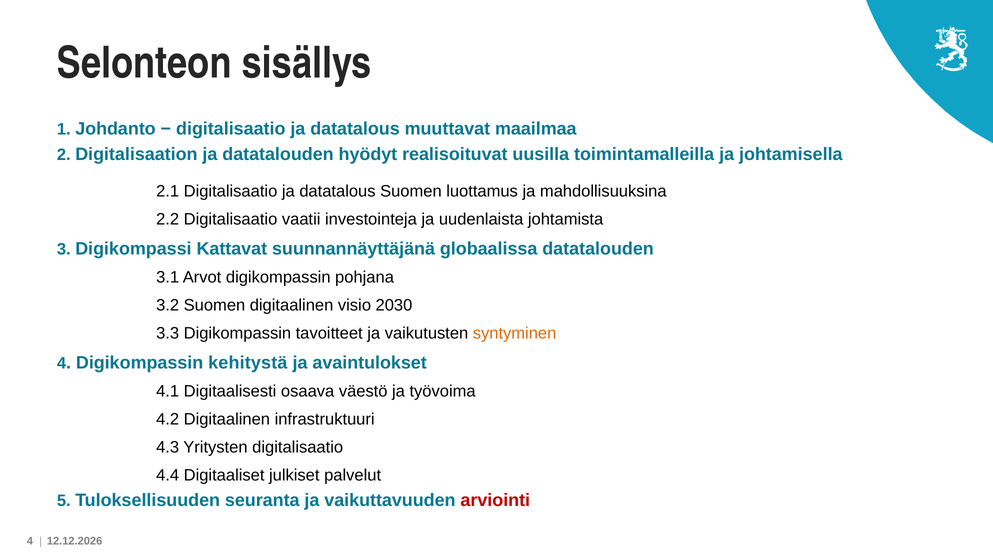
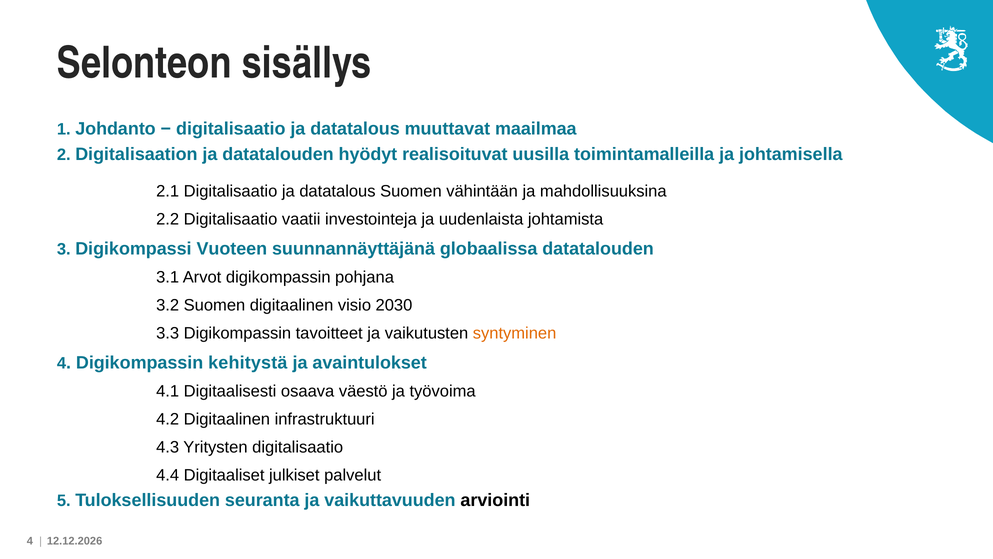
luottamus: luottamus -> vähintään (482, 191)
Kattavat: Kattavat -> Vuoteen (232, 249)
arviointi colour: red -> black (495, 500)
